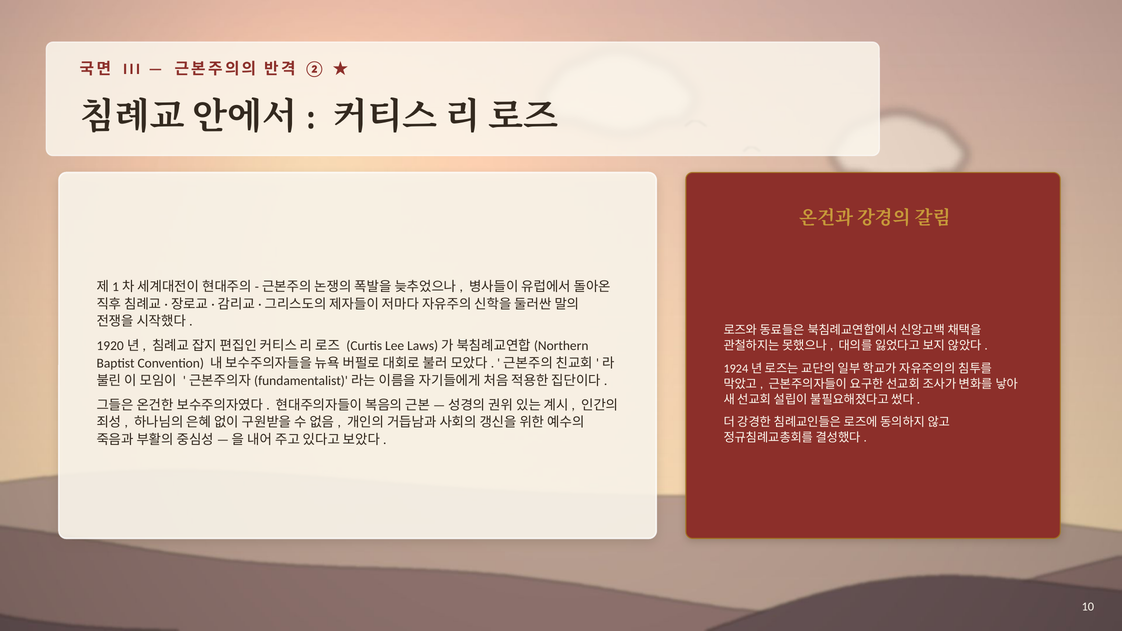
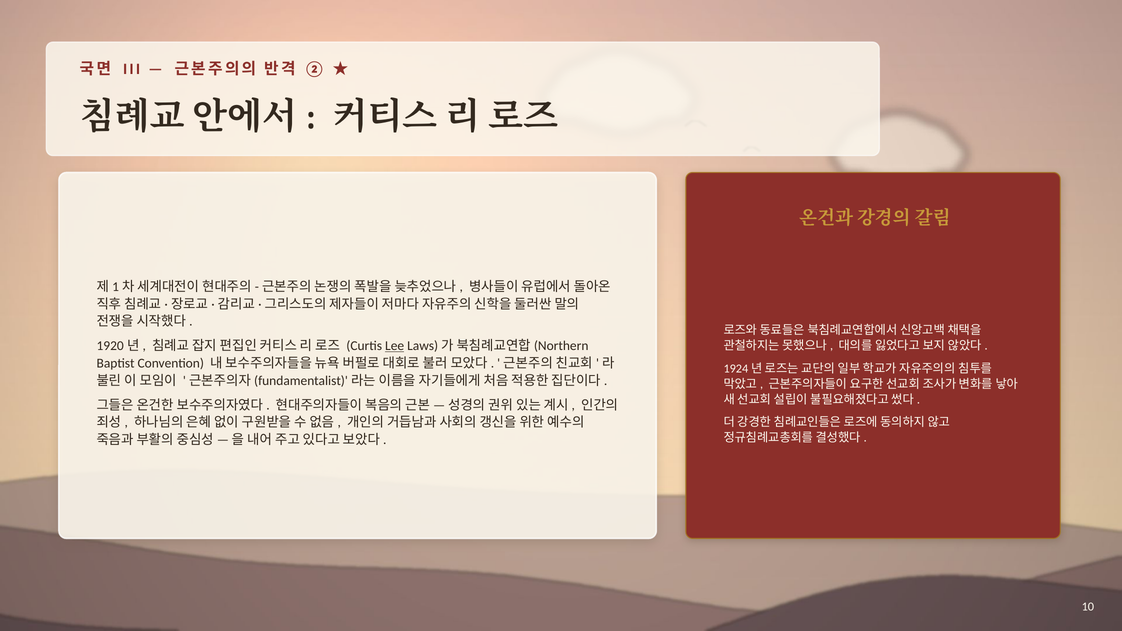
Lee underline: none -> present (395, 346)
